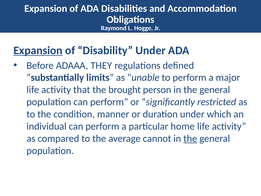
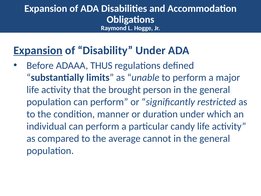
THEY: THEY -> THUS (101, 65)
home: home -> candy (183, 126)
the underline: present -> none (190, 138)
